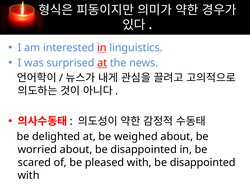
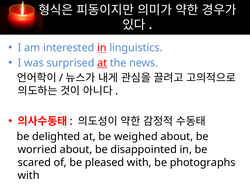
with be disappointed: disappointed -> photographs (203, 162)
